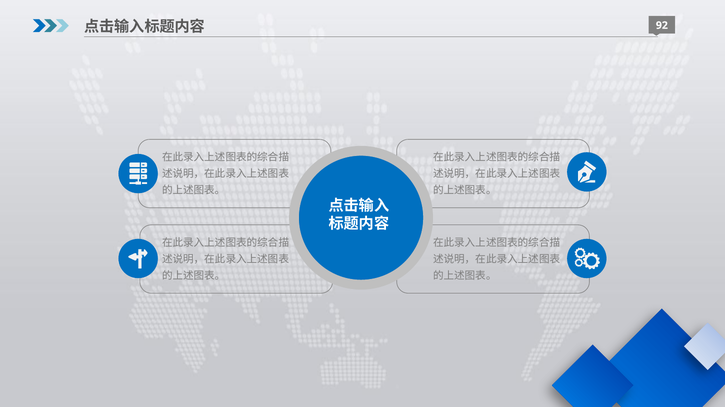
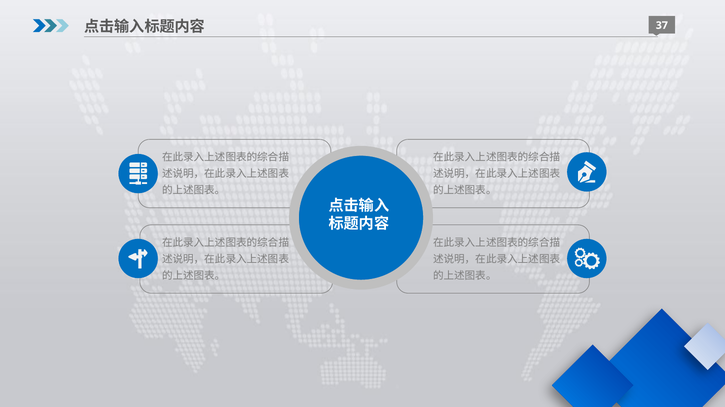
92: 92 -> 37 (662, 25)
